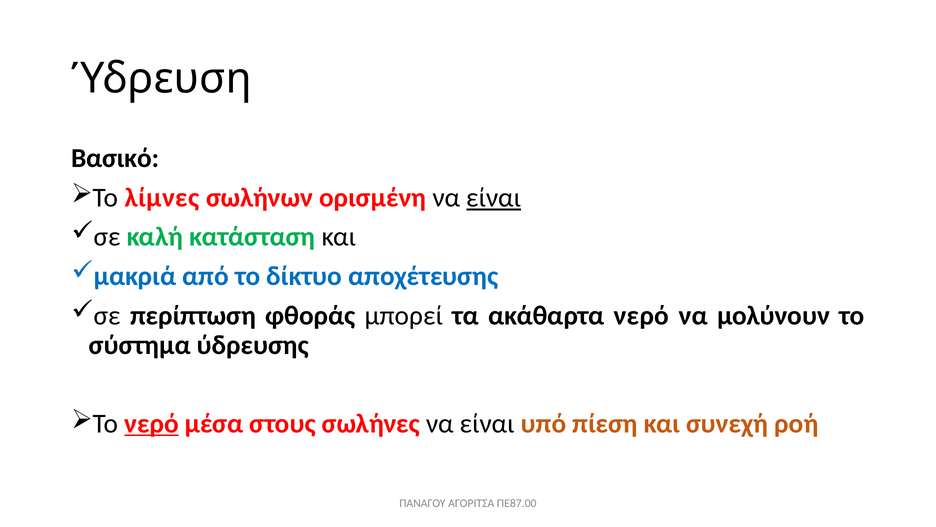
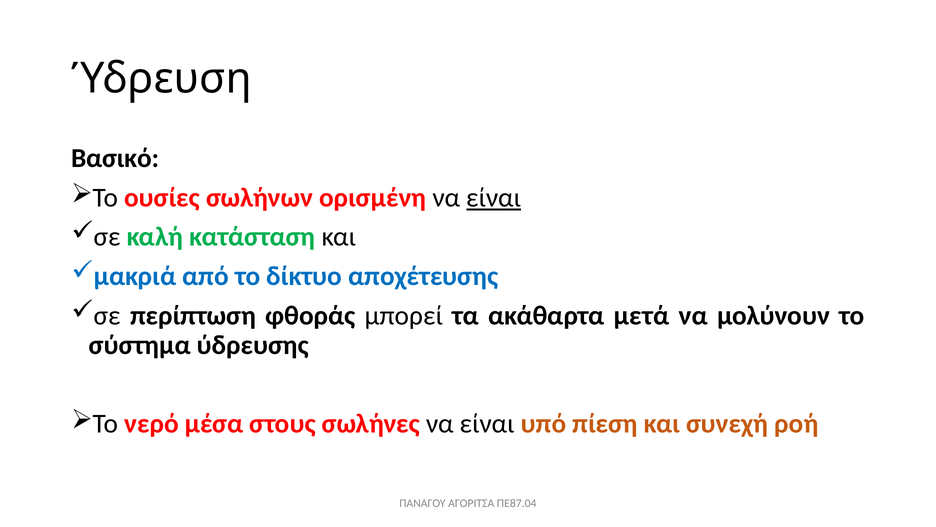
λίμνες: λίμνες -> ουσίες (162, 197)
ακάθαρτα νερό: νερό -> μετά (641, 315)
νερό underline: present -> none (152, 423)
ΠΕ87.00: ΠΕ87.00 -> ΠΕ87.04 (517, 503)
